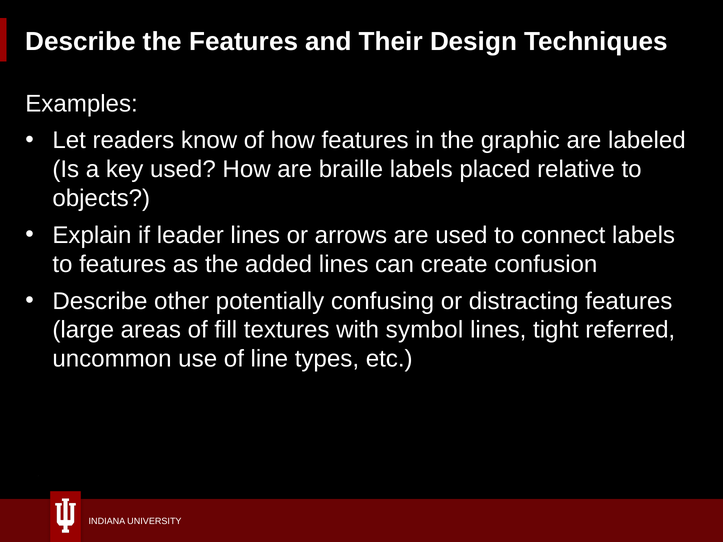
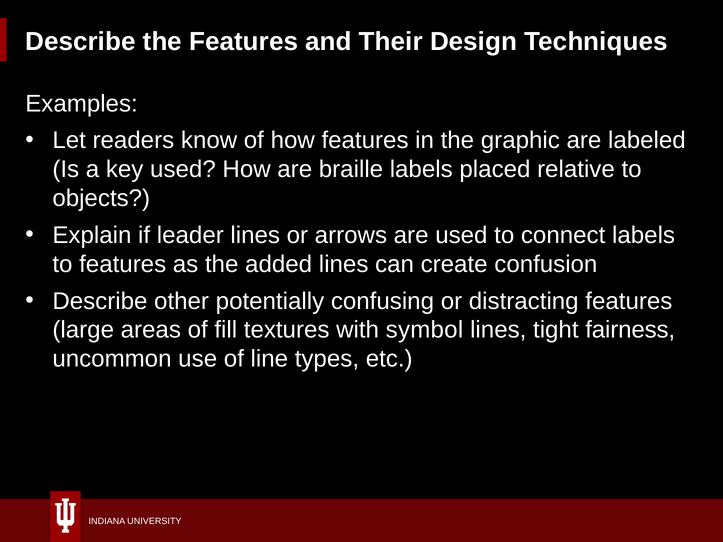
referred: referred -> fairness (630, 330)
